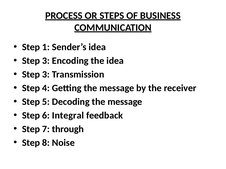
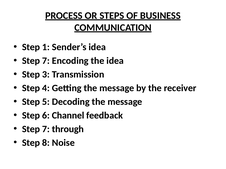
3: 3 -> 7 (46, 61)
Integral: Integral -> Channel (68, 116)
